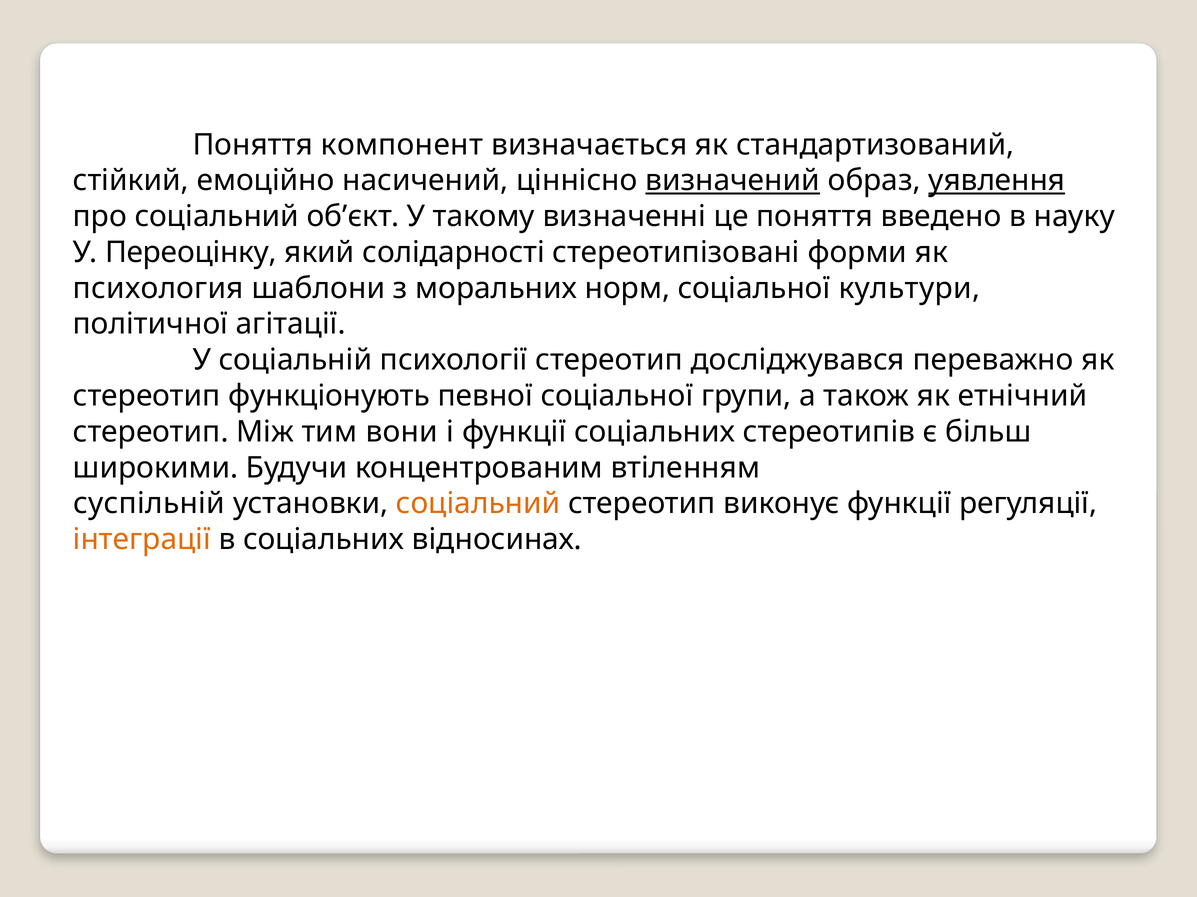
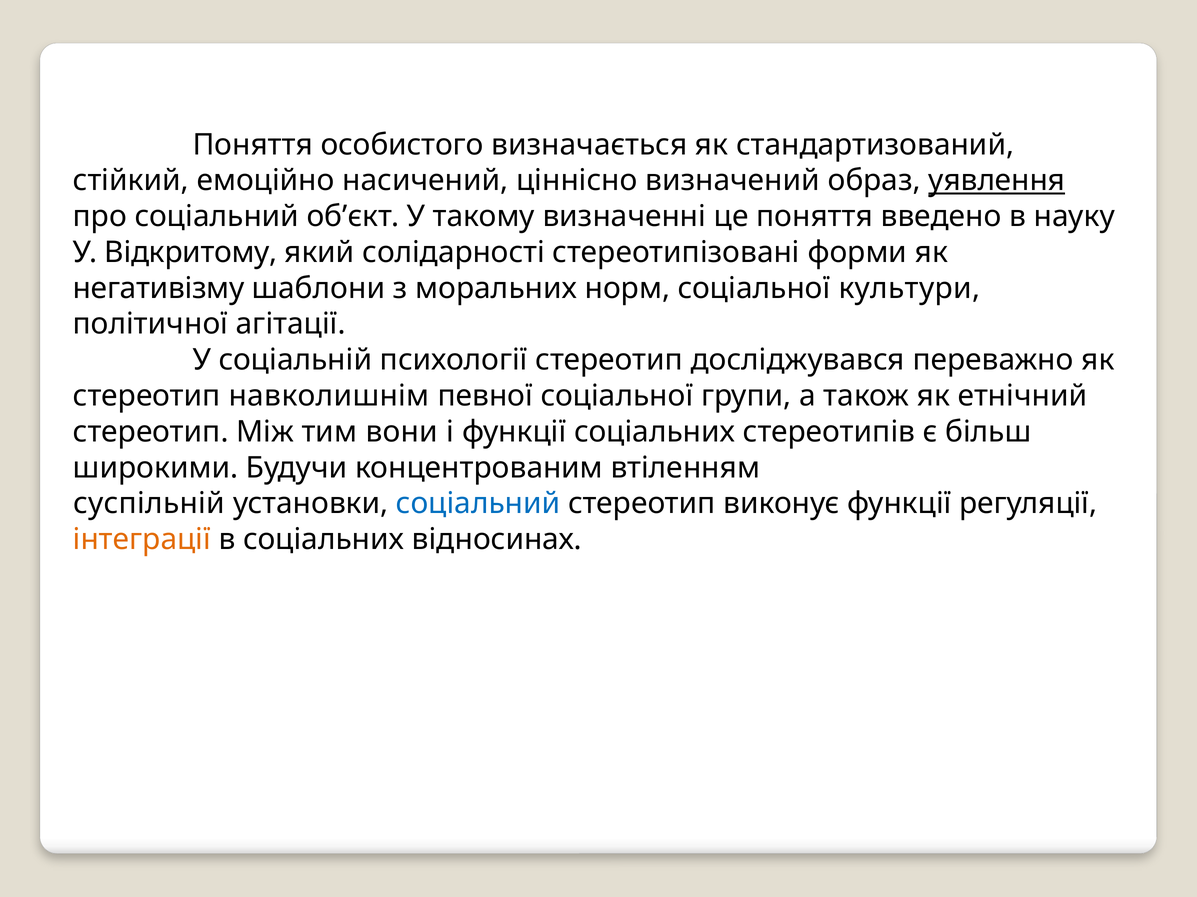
компонент: компонент -> особистого (402, 145)
визначений underline: present -> none (733, 181)
Переоцінку: Переоцінку -> Відкритому (191, 253)
психология: психология -> негативізму (159, 288)
функціонують: функціонують -> навколишнім (329, 396)
соціальний colour: orange -> blue (478, 504)
